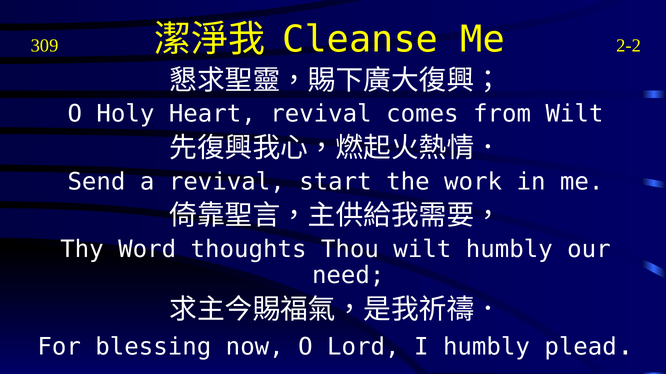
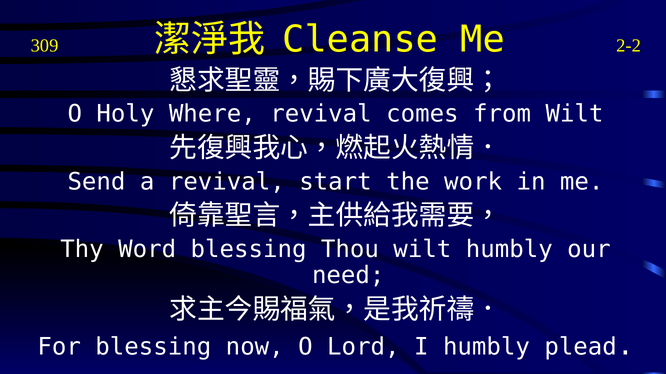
Heart: Heart -> Where (212, 114)
Word thoughts: thoughts -> blessing (249, 250)
